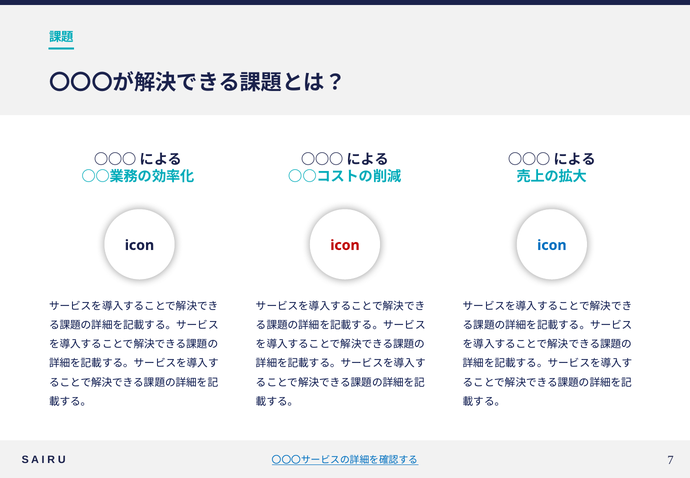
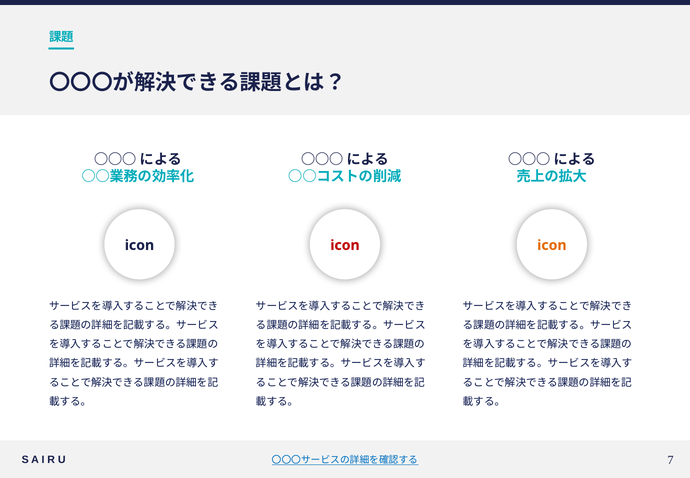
icon colour: blue -> orange (552, 245)
